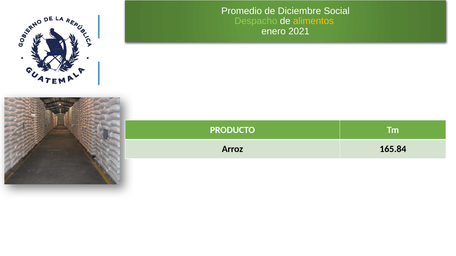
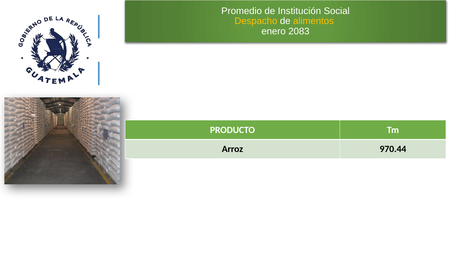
Diciembre: Diciembre -> Institución (299, 11)
Despacho colour: light green -> yellow (256, 21)
2021: 2021 -> 2083 (299, 31)
165.84: 165.84 -> 970.44 (393, 149)
